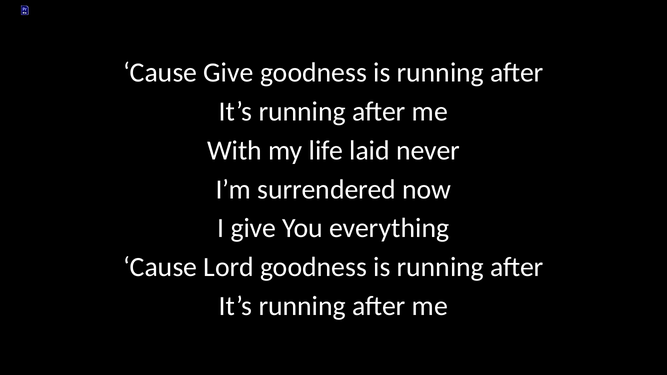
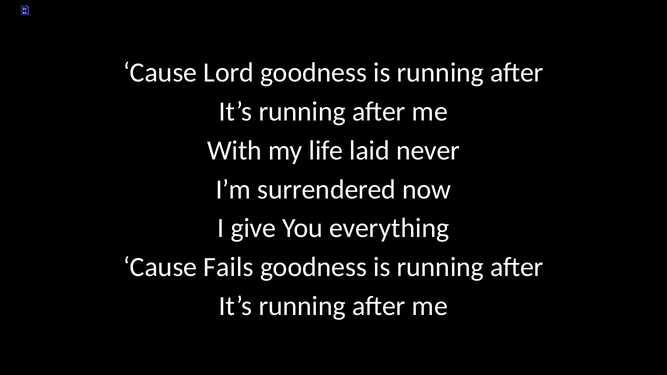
Cause Give: Give -> Lord (229, 73)
Lord: Lord -> Fails (229, 267)
